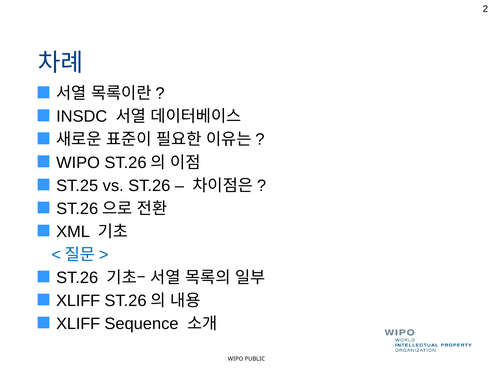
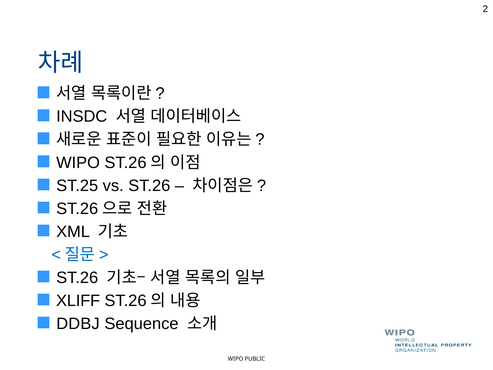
XLIFF: XLIFF -> DDBJ (78, 323)
